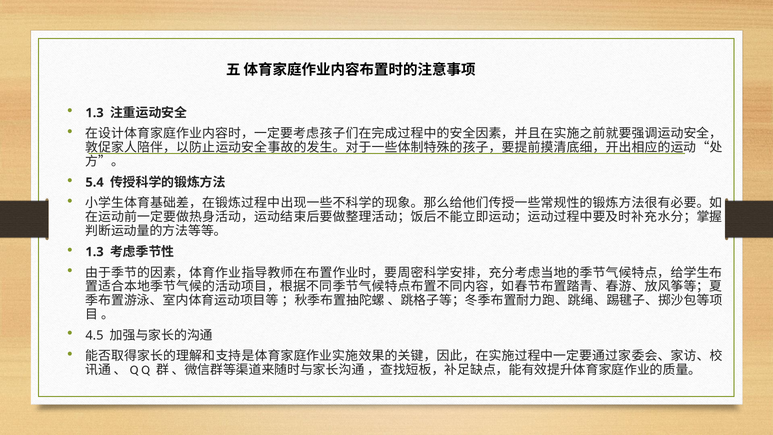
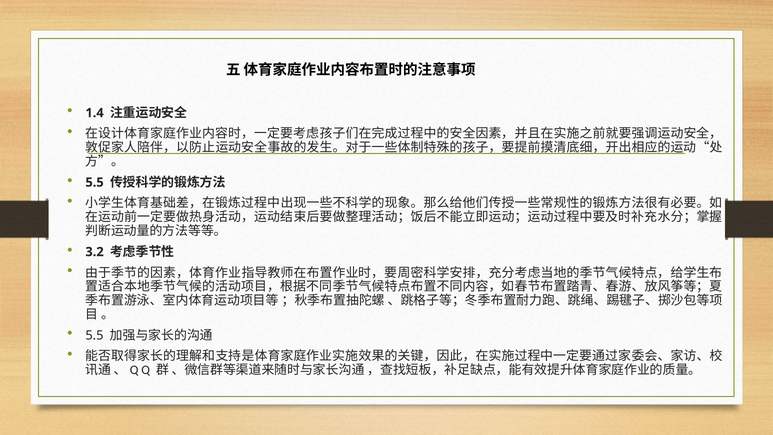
1.3: 1.3 -> 1.4 (95, 113)
5.4: 5.4 -> 5.5 (95, 182)
1.3: 1.3 -> 3.2 (95, 252)
4.5: 4.5 -> 5.5 (94, 335)
